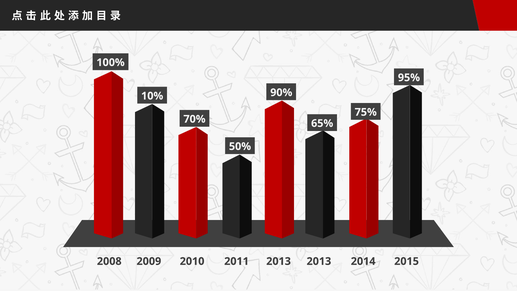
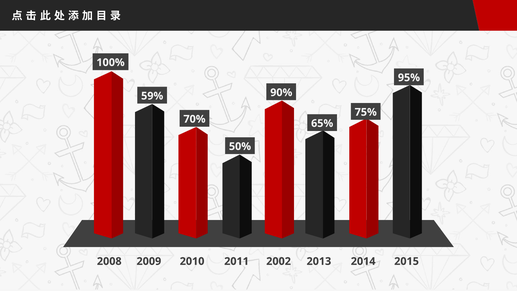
10%: 10% -> 59% (152, 96)
2013: 2013 -> 2002 (279, 261)
